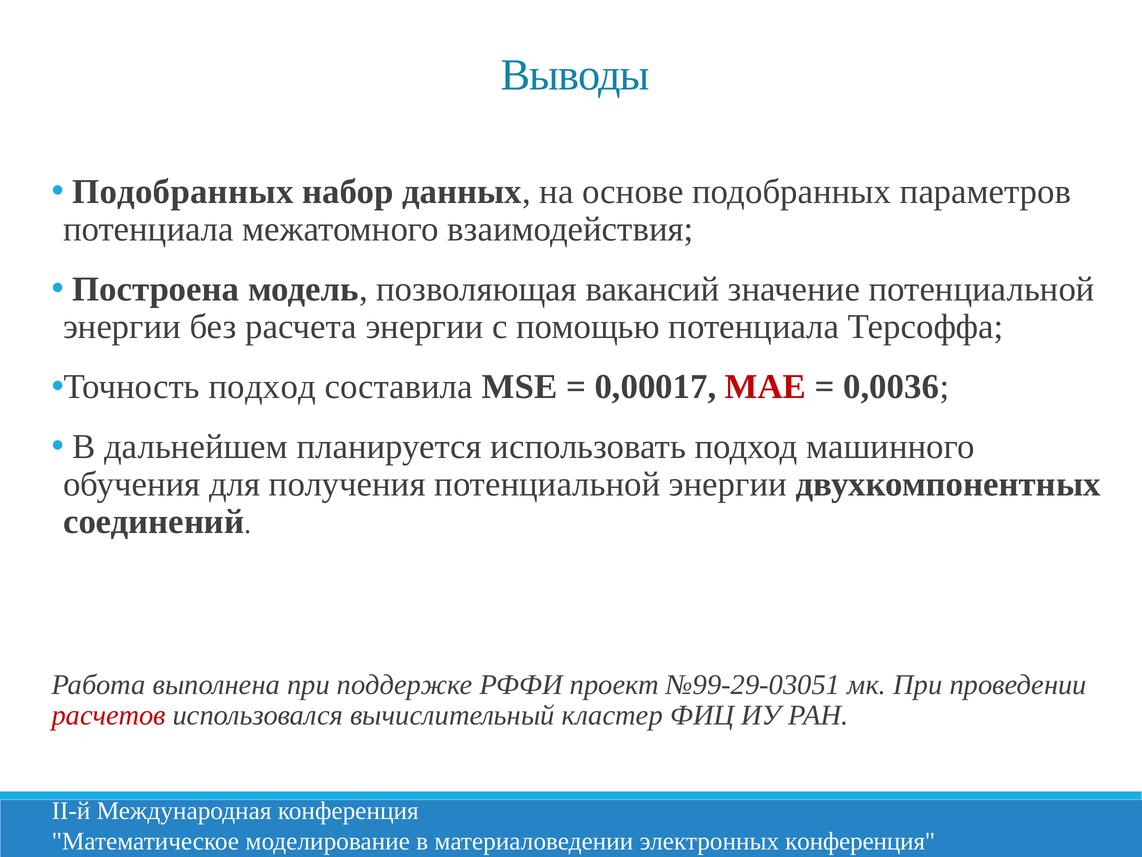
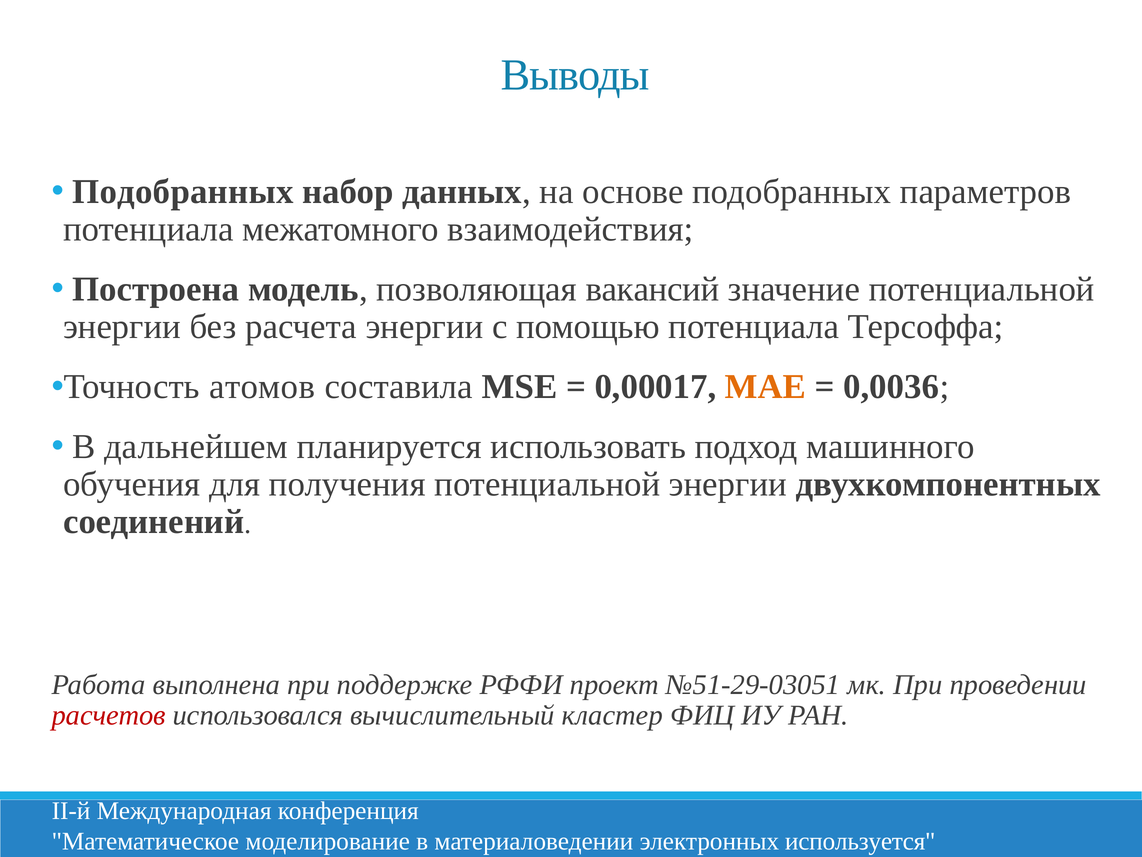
Точность подход: подход -> атомов (262, 387)
MAE colour: red -> orange (766, 387)
№99-29-03051: №99-29-03051 -> №51-29-03051 (753, 684)
электронных конференция: конференция -> используется (860, 841)
